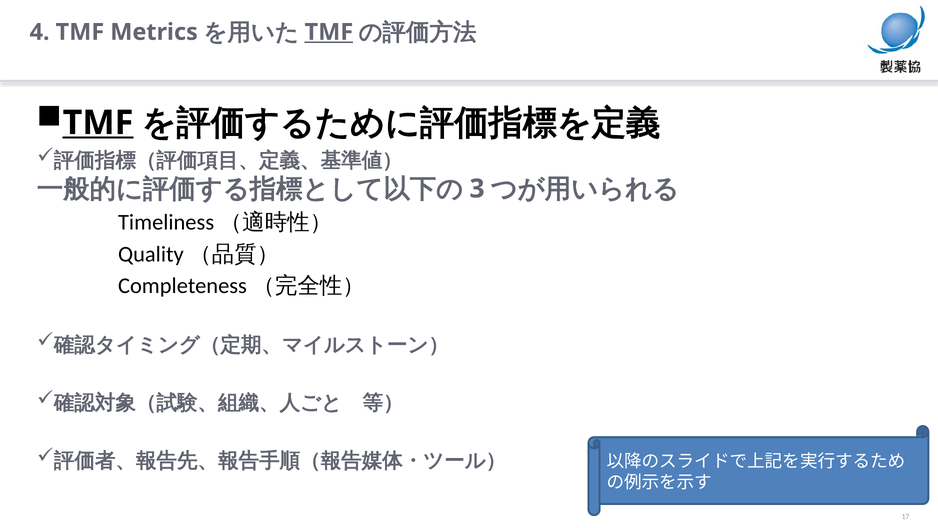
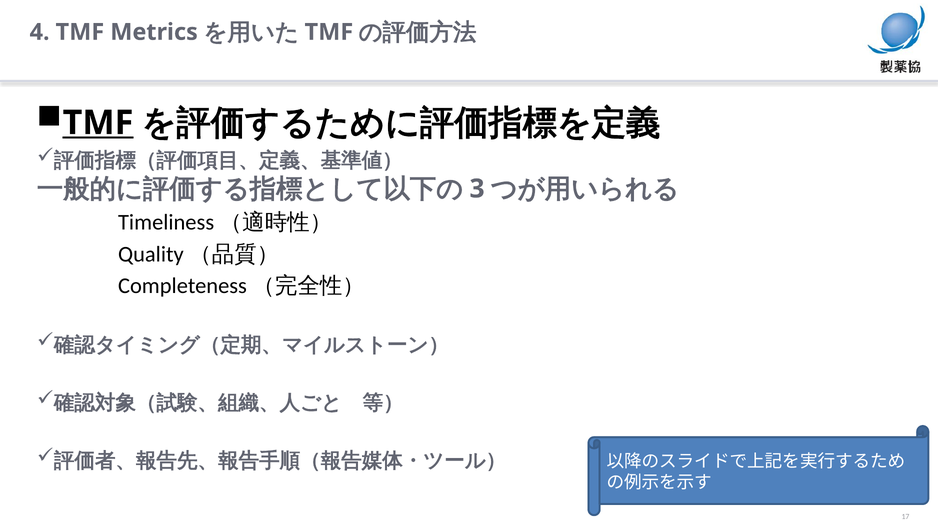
TMF underline: present -> none (329, 32)
